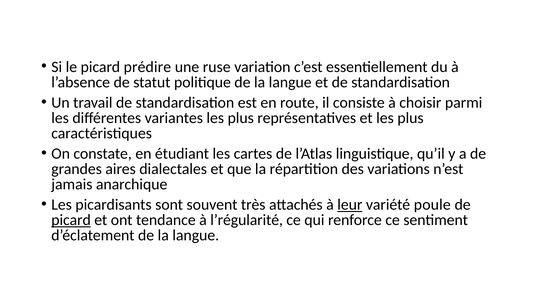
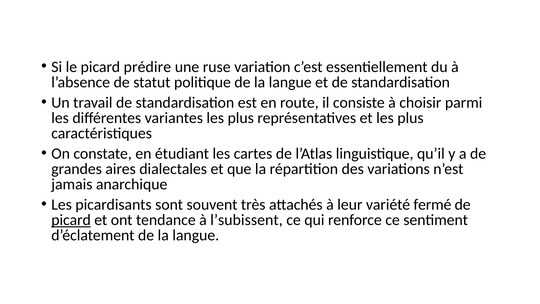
leur underline: present -> none (350, 204)
poule: poule -> fermé (432, 204)
l’régularité: l’régularité -> l’subissent (247, 220)
